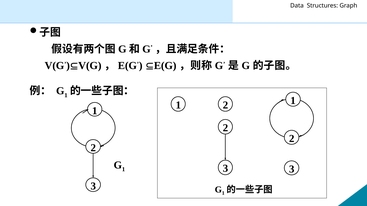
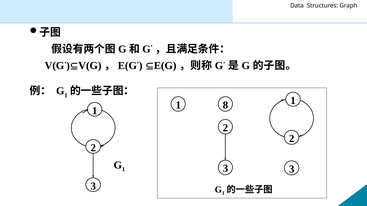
1 2: 2 -> 8 (225, 105)
